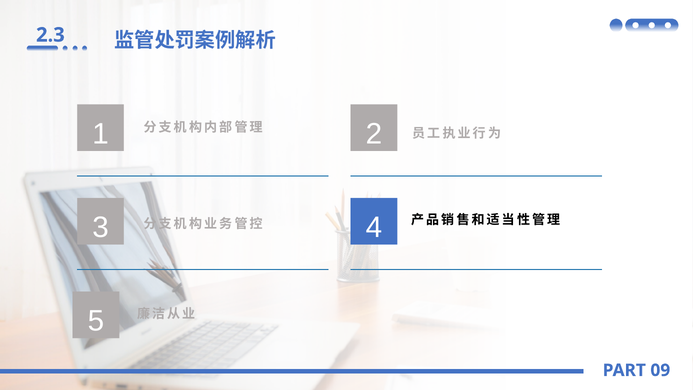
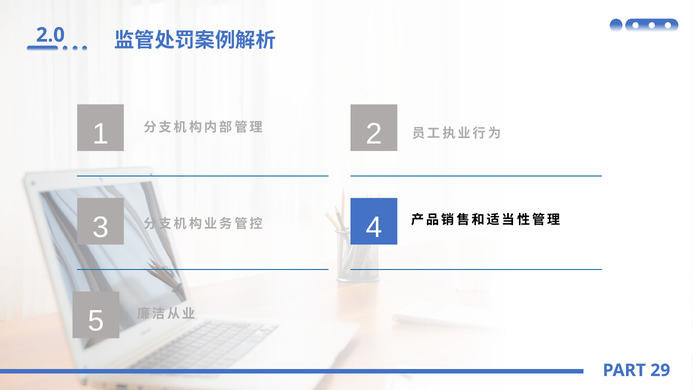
2.3: 2.3 -> 2.0 (50, 35)
09: 09 -> 29 (660, 370)
